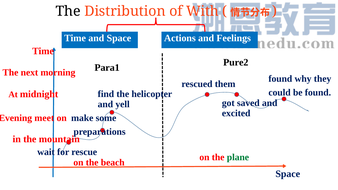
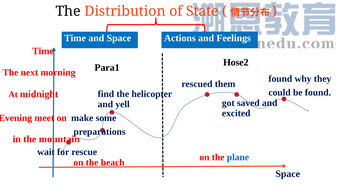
With: With -> State (202, 11)
Pure2: Pure2 -> Hose2 (236, 62)
plane colour: green -> blue (238, 157)
